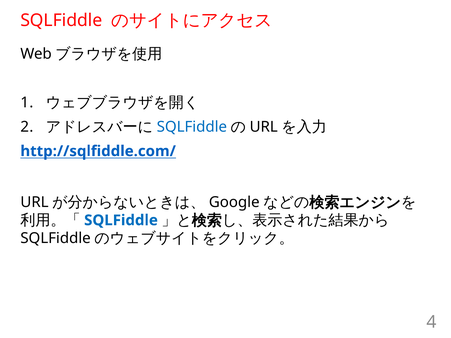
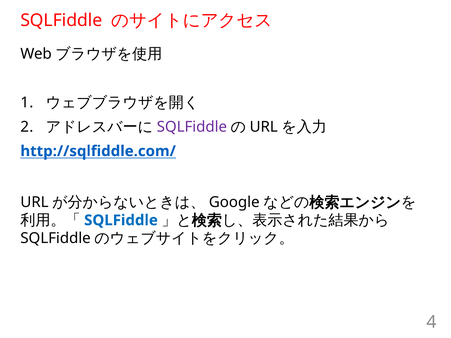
SQLFiddle colour: blue -> purple (192, 127)
